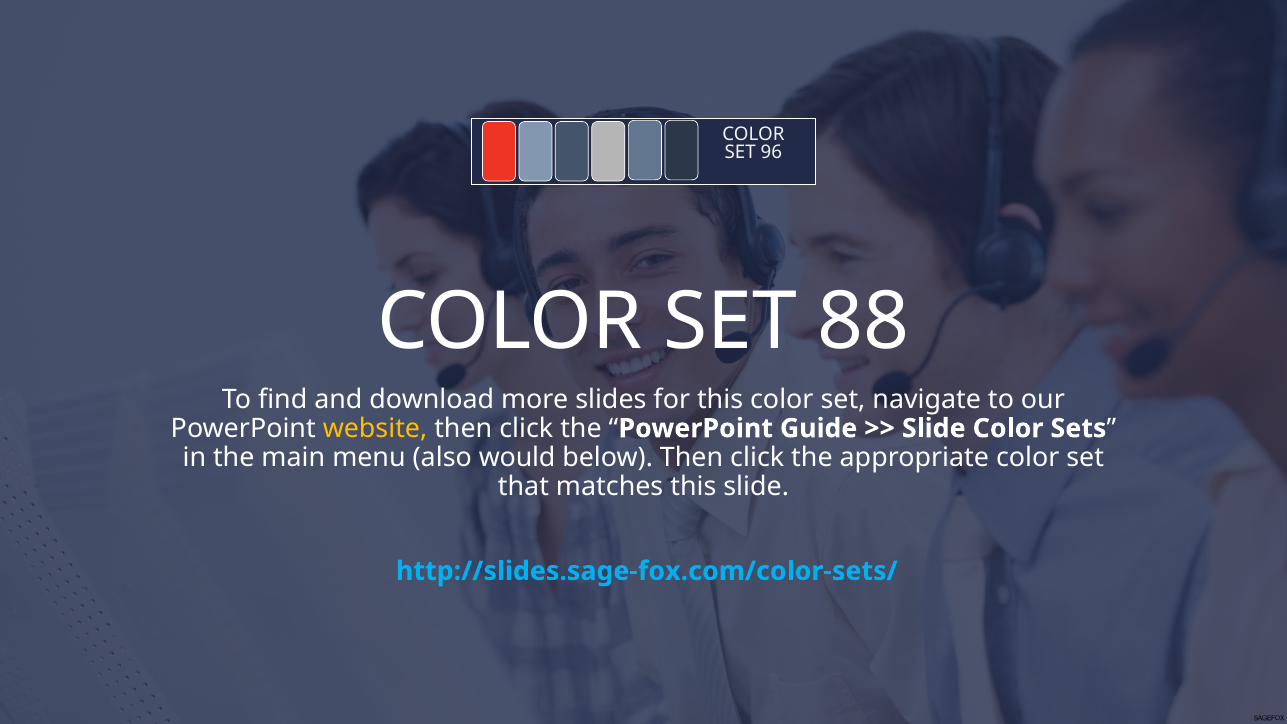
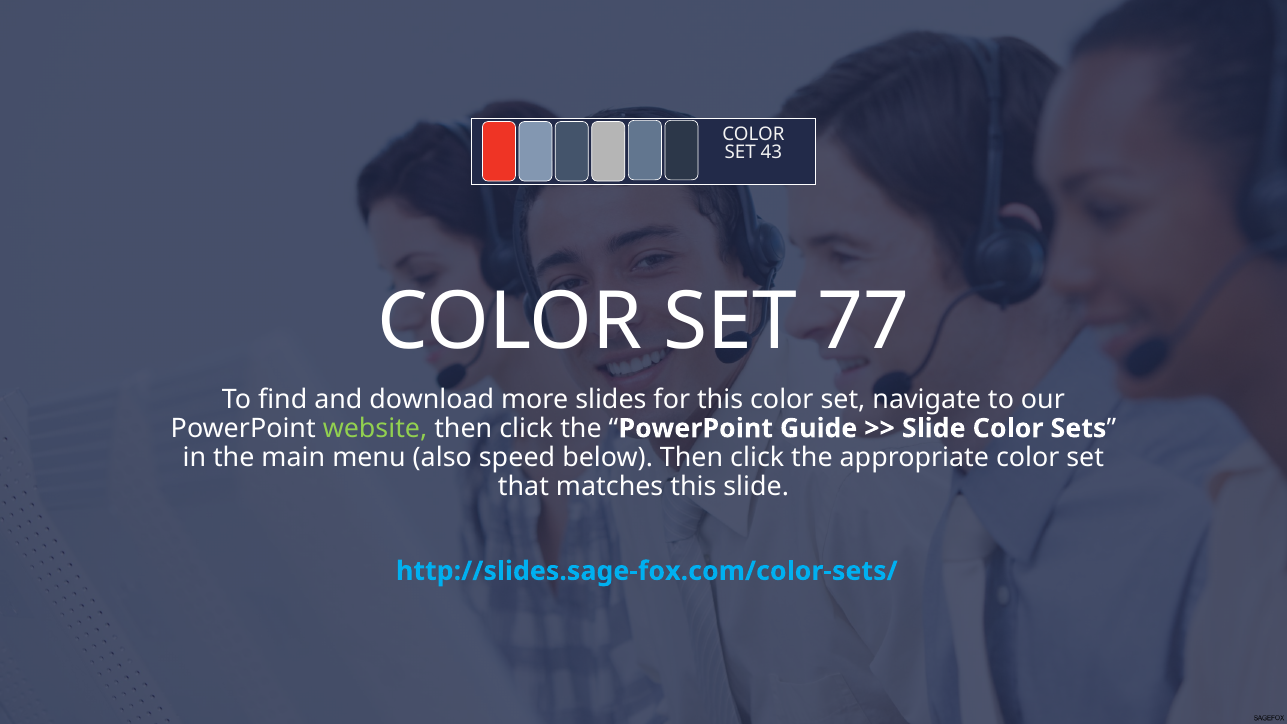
96: 96 -> 43 (771, 153)
88: 88 -> 77 (864, 322)
website colour: yellow -> light green (375, 428)
would: would -> speed (517, 457)
